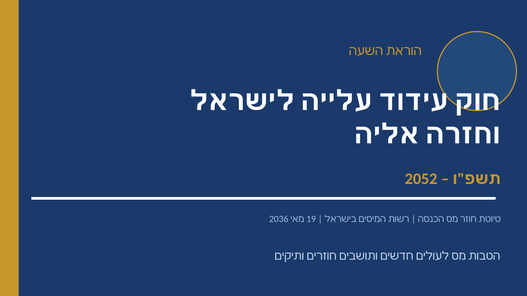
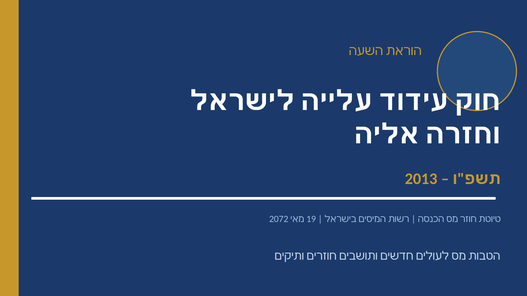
2052: 2052 -> 2013 (421, 179)
2036: 2036 -> 2072 (279, 219)
